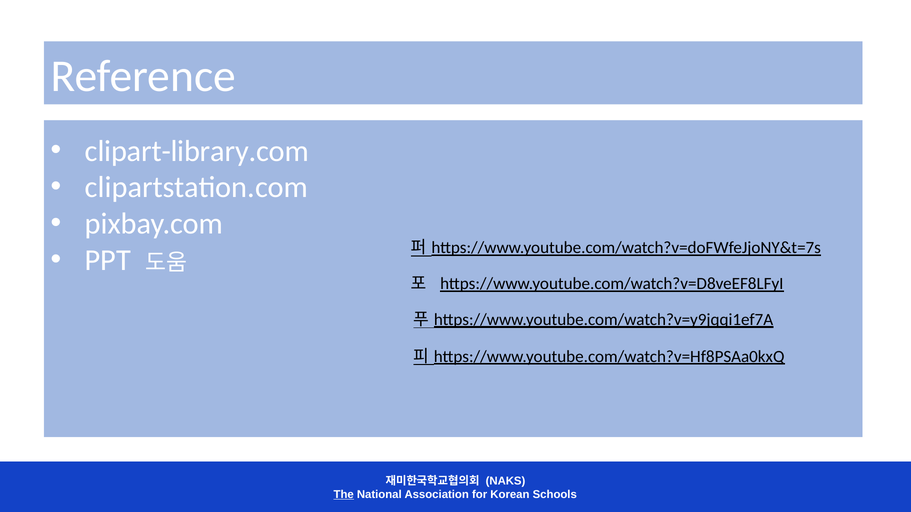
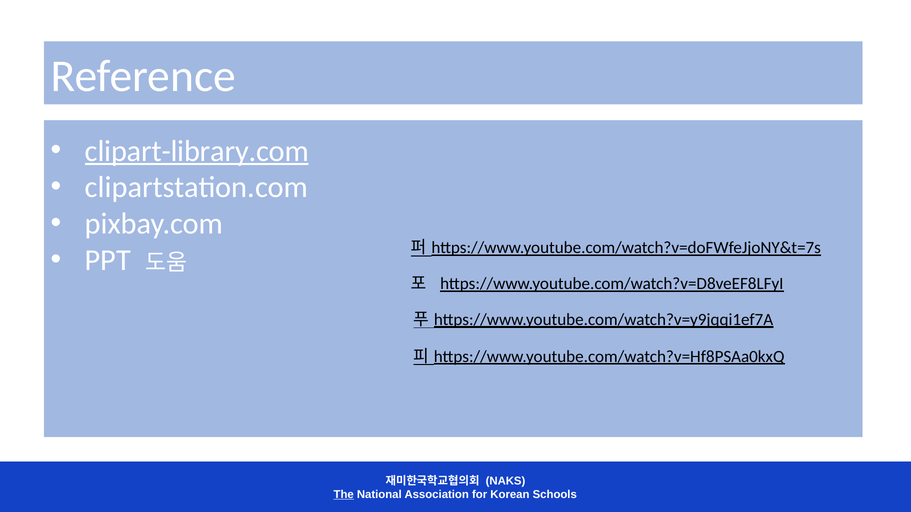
clipart-library.com underline: none -> present (197, 151)
